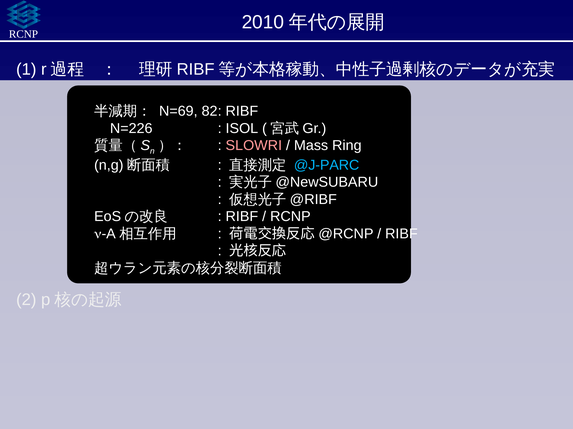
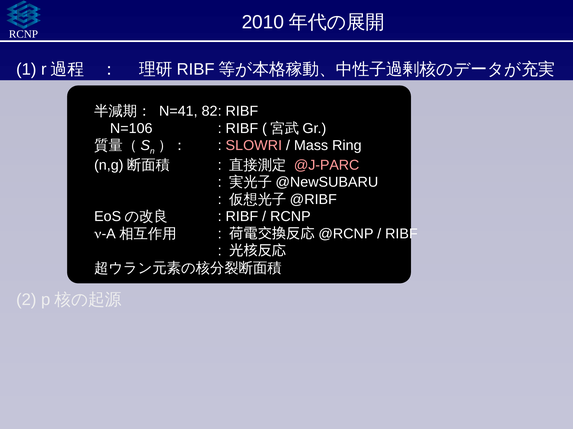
N=69: N=69 -> N=41 (178, 111)
N=226: N=226 -> N=106 (131, 129)
ISOL: ISOL -> RIBF (242, 129)
@J-PARC colour: light blue -> pink (327, 165)
